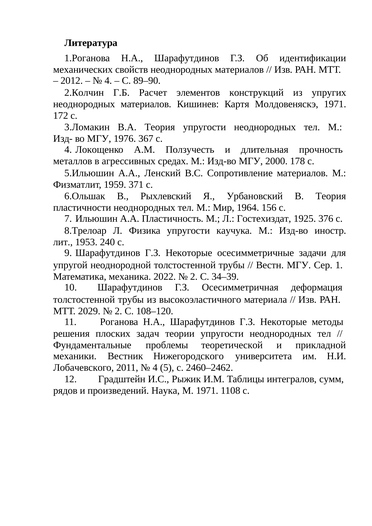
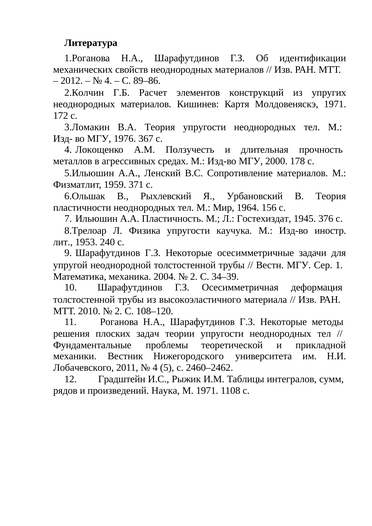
89–90: 89–90 -> 89–86 (147, 81)
1925: 1925 -> 1945 (305, 219)
2022: 2022 -> 2004 (165, 277)
2029: 2029 -> 2010 (89, 311)
